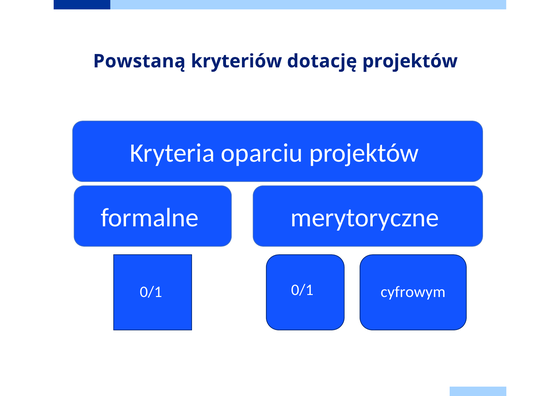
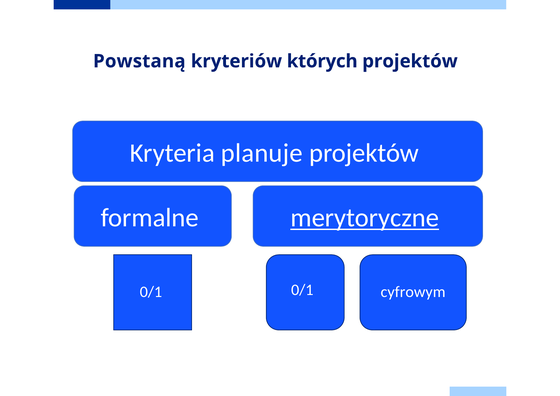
dotację: dotację -> których (322, 61)
oparciu: oparciu -> planuje (262, 153)
merytoryczne underline: none -> present (365, 218)
